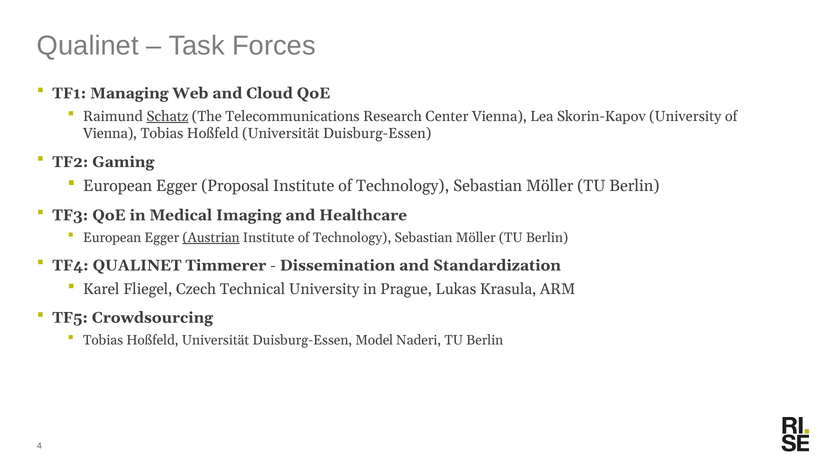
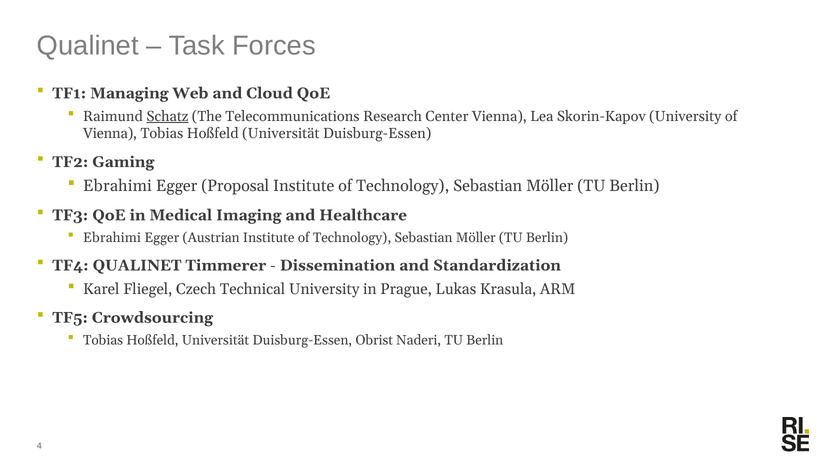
European: European -> Ebrahimi (117, 186)
European: European -> Ebrahimi (112, 237)
Austrian underline: present -> none (211, 237)
Model: Model -> Obrist (374, 340)
